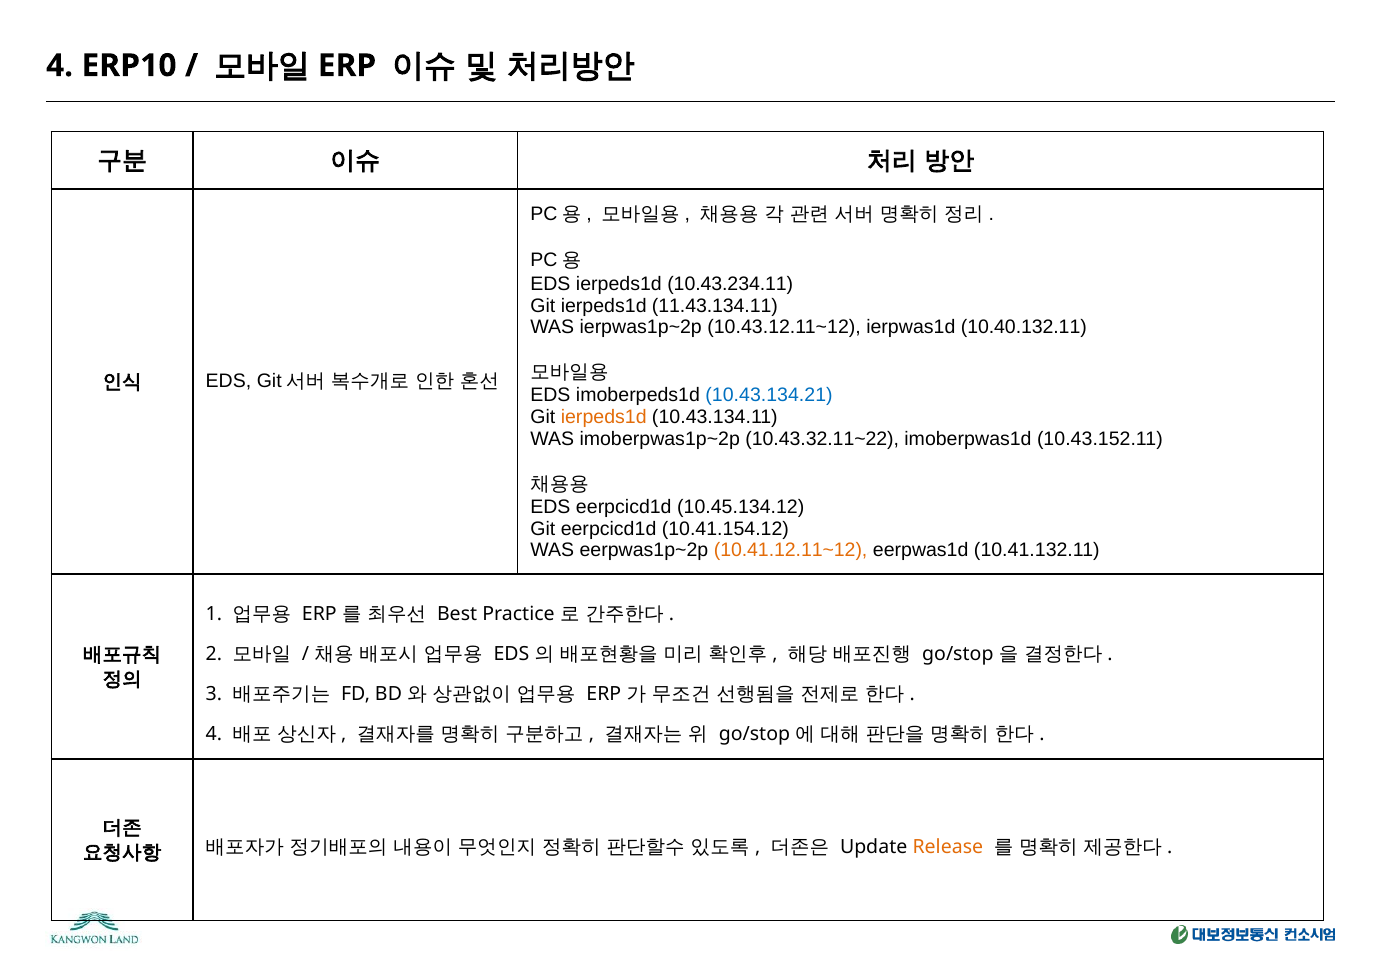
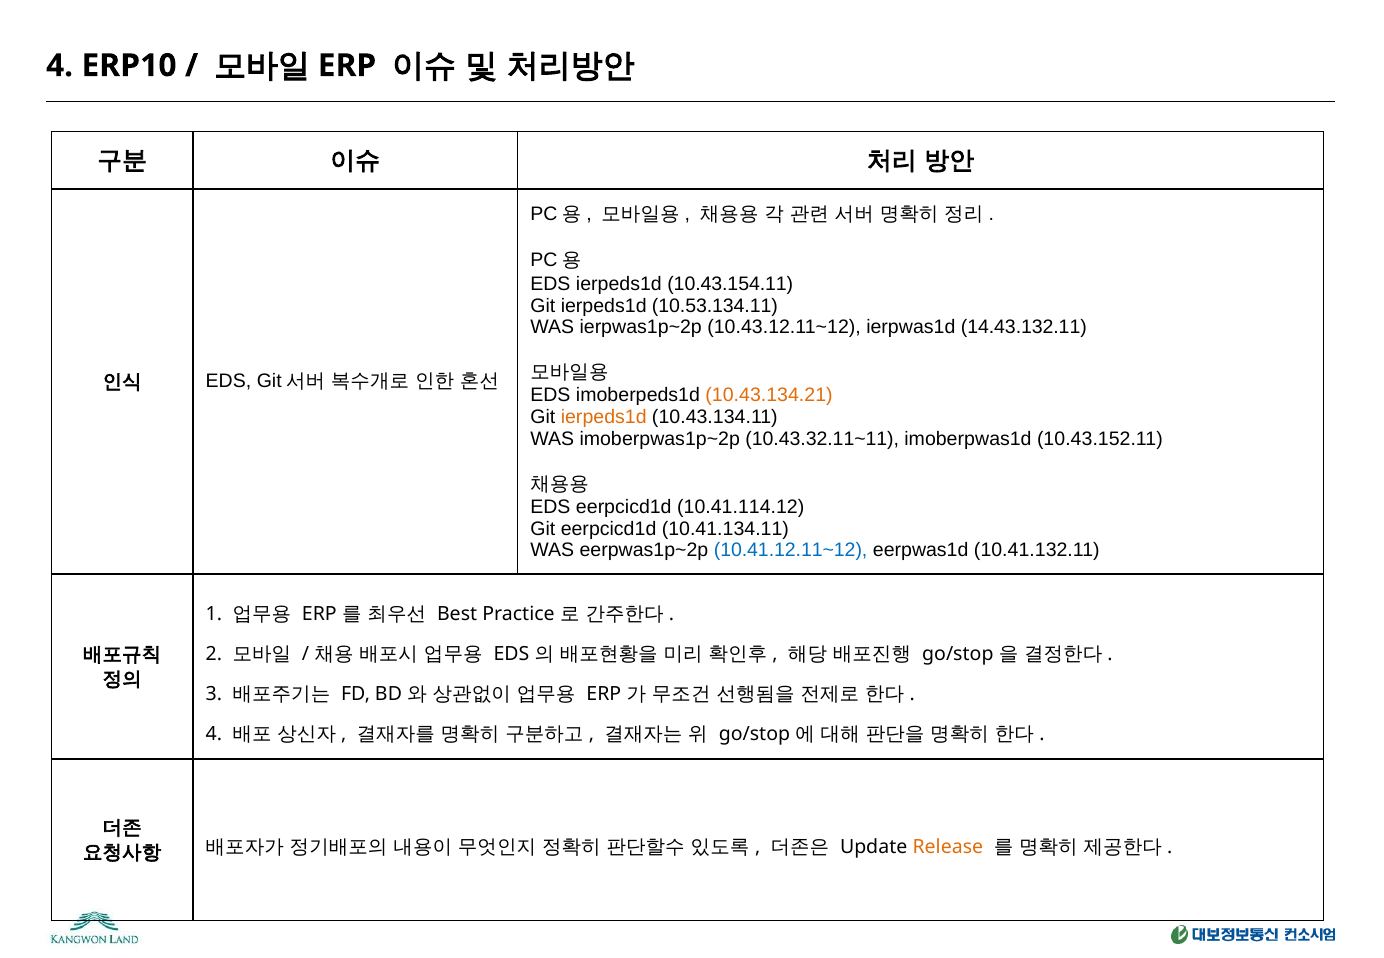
10.43.234.11: 10.43.234.11 -> 10.43.154.11 (730, 284)
11.43.134.11: 11.43.134.11 -> 10.53.134.11 (715, 306)
10.40.132.11: 10.40.132.11 -> 14.43.132.11 (1024, 327)
10.43.134.21 colour: blue -> orange (769, 396)
10.43.32.11~22: 10.43.32.11~22 -> 10.43.32.11~11 (822, 439)
10.45.134.12: 10.45.134.12 -> 10.41.114.12 (741, 507)
10.41.154.12: 10.41.154.12 -> 10.41.134.11 (725, 529)
10.41.12.11~12 colour: orange -> blue (791, 551)
